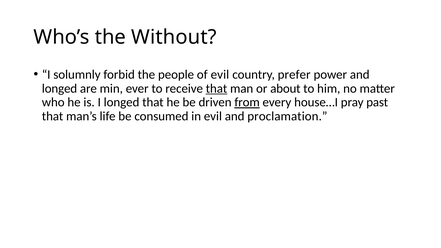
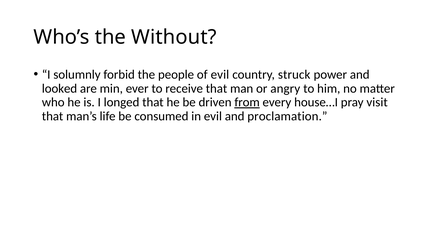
prefer: prefer -> struck (294, 75)
longed: longed -> looked (60, 88)
that underline: present -> none (217, 88)
about: about -> angry (285, 88)
past: past -> visit (377, 102)
